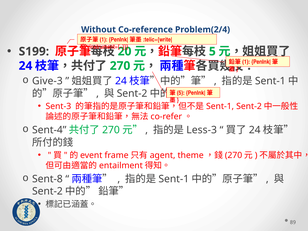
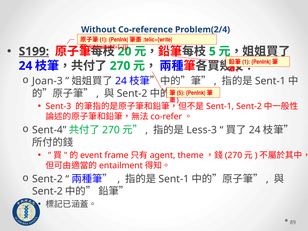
S199 underline: none -> present (34, 51)
Give-3: Give-3 -> Joan-3 (47, 81)
Sent-8: Sent-8 -> Sent-2 (47, 179)
